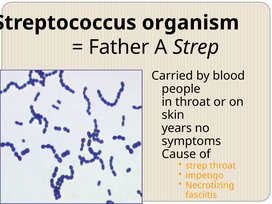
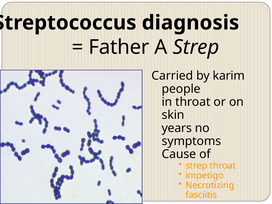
organism: organism -> diagnosis (190, 23)
blood: blood -> karim (229, 76)
